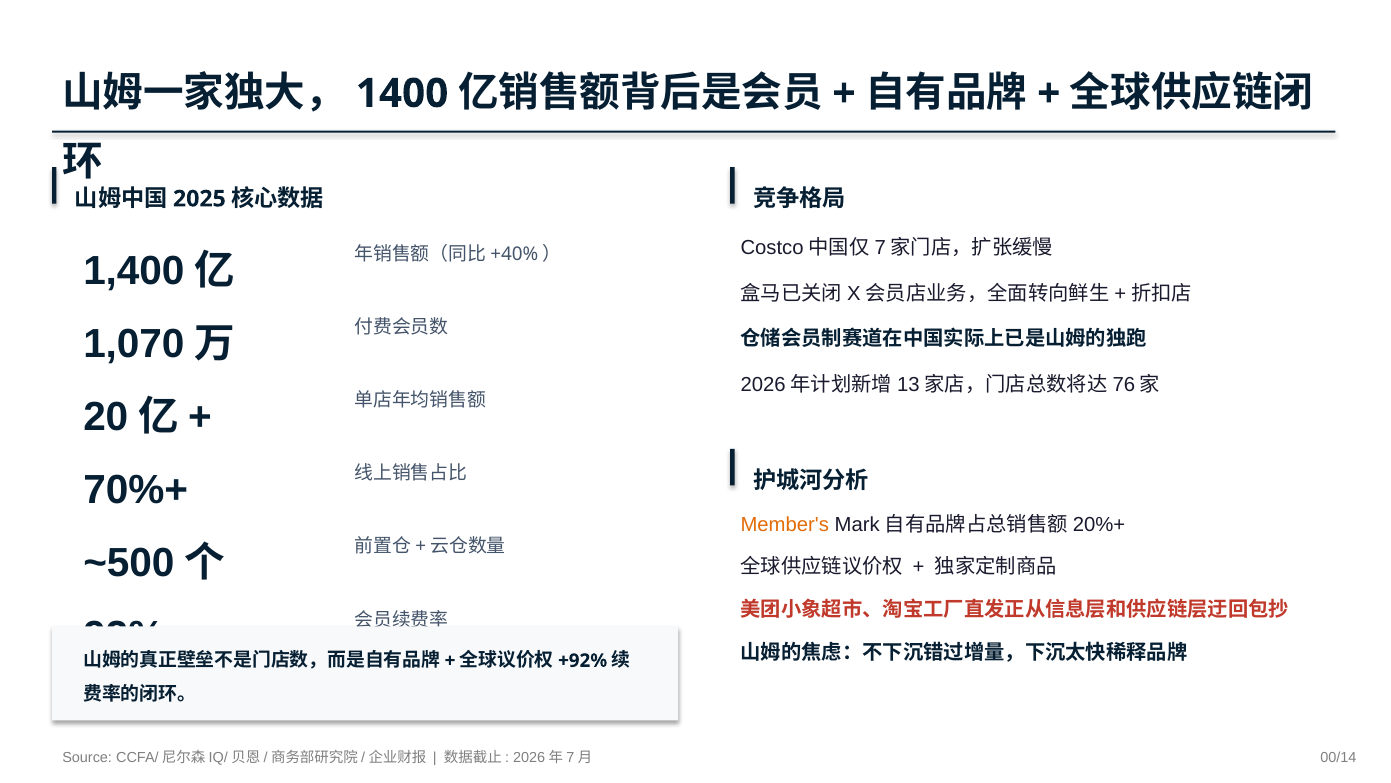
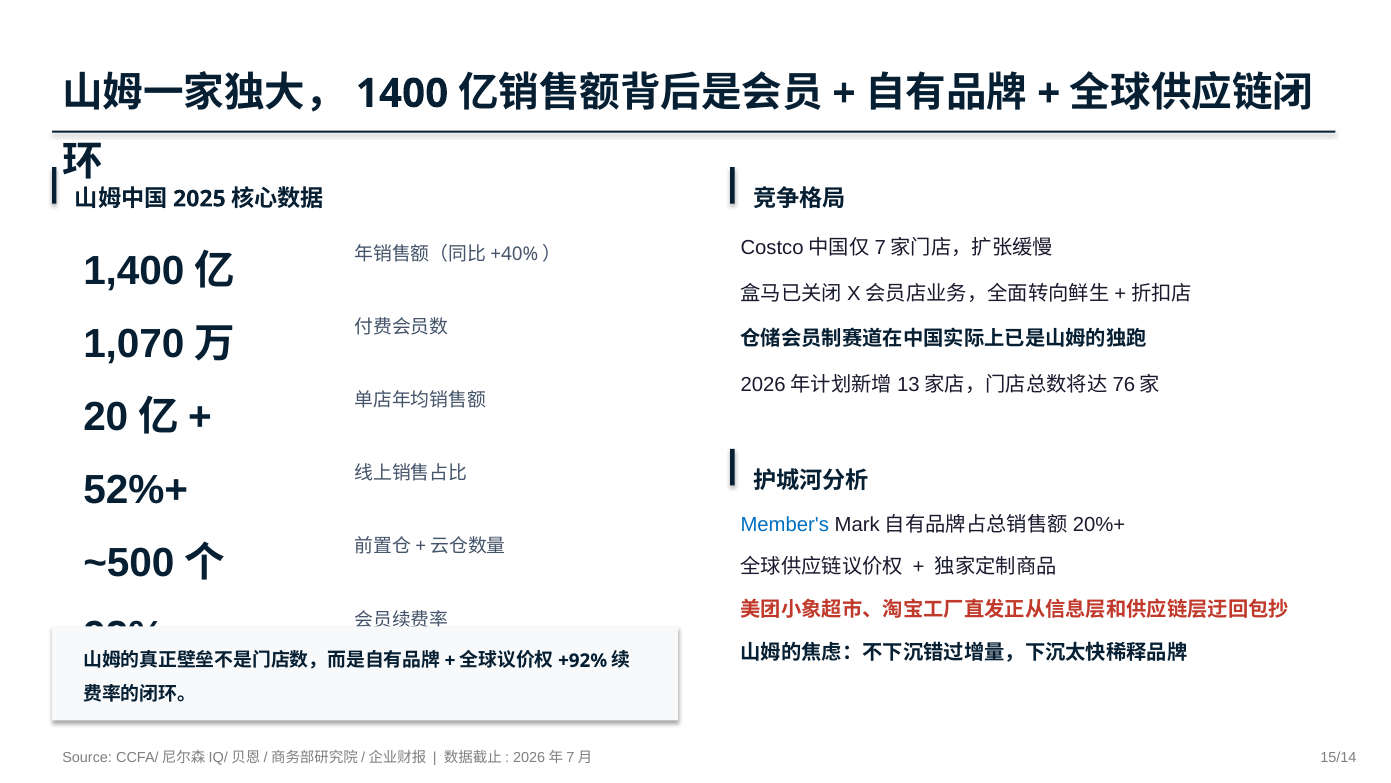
70%+: 70%+ -> 52%+ (136, 490)
Member's colour: orange -> blue (785, 524)
00/14: 00/14 -> 15/14 (1338, 757)
